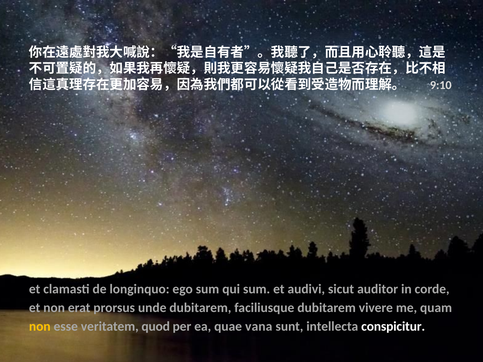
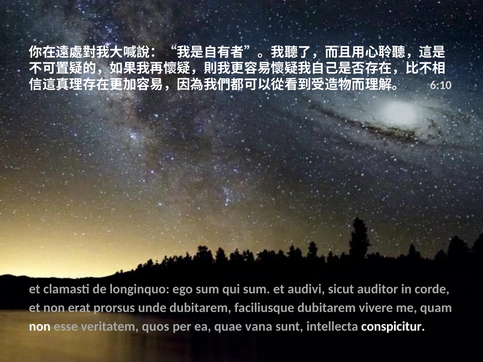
9:10: 9:10 -> 6:10 (441, 85)
non colour: yellow -> white (40, 327)
quod: quod -> quos (156, 327)
